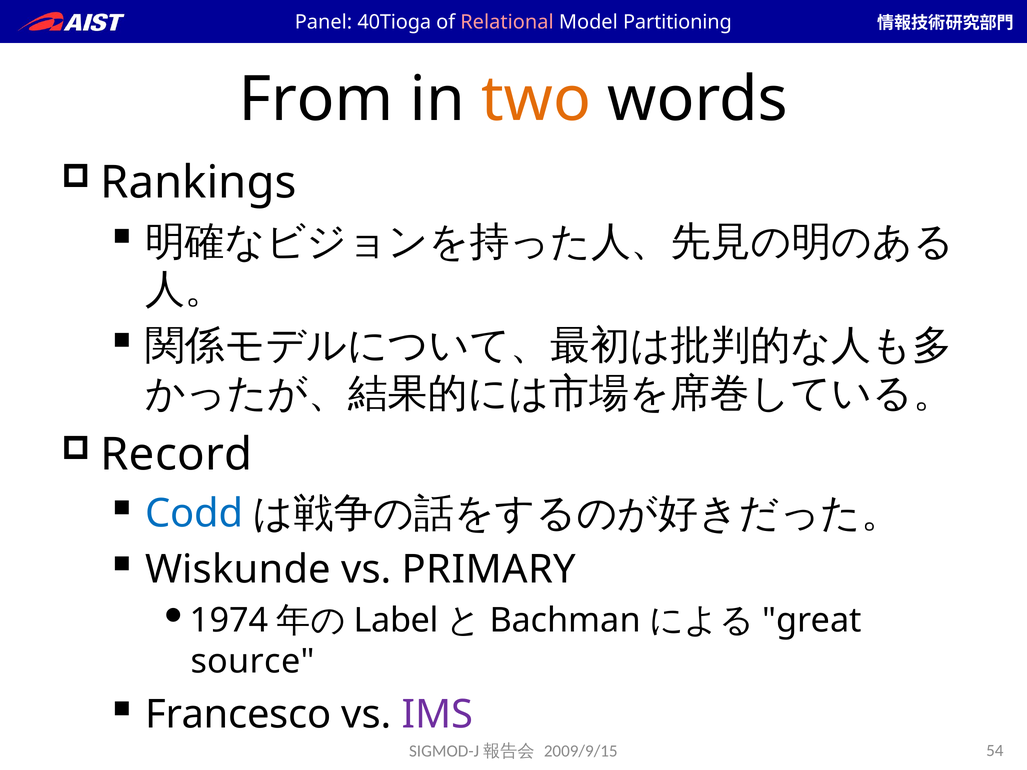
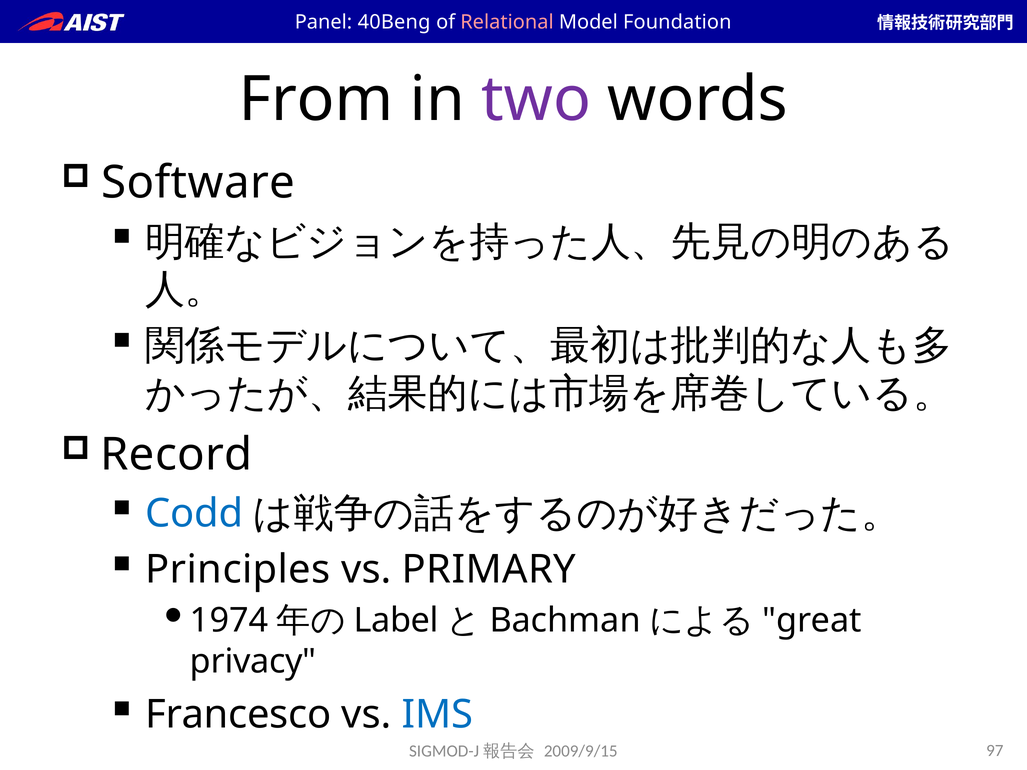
40Tioga: 40Tioga -> 40Beng (394, 22)
Partitioning: Partitioning -> Foundation (677, 22)
two colour: orange -> purple (536, 99)
Rankings: Rankings -> Software (198, 183)
Wiskunde: Wiskunde -> Principles (238, 570)
source: source -> privacy (253, 662)
IMS colour: purple -> blue (438, 715)
54: 54 -> 97 (995, 751)
